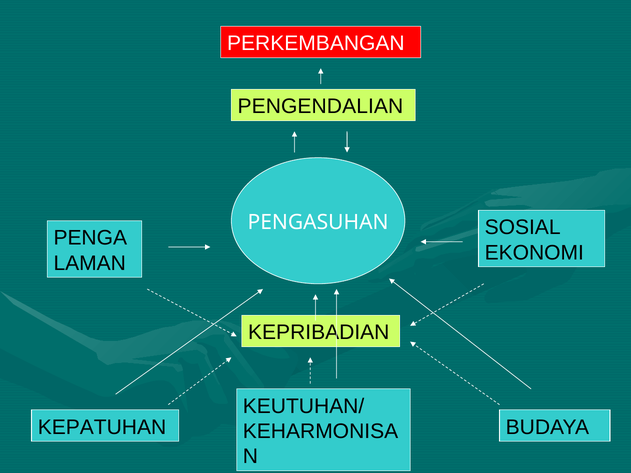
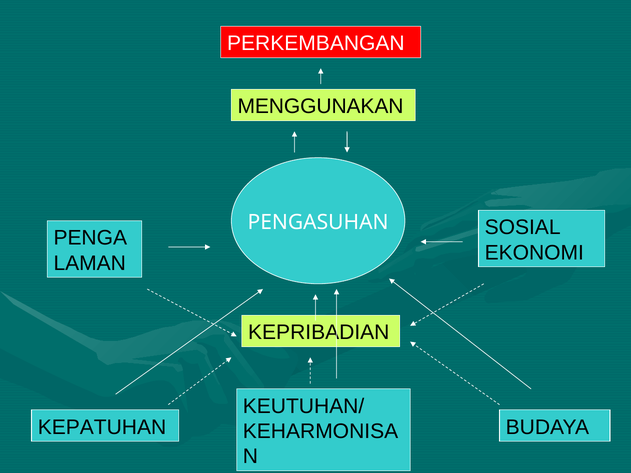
PENGENDALIAN: PENGENDALIAN -> MENGGUNAKAN (321, 107)
